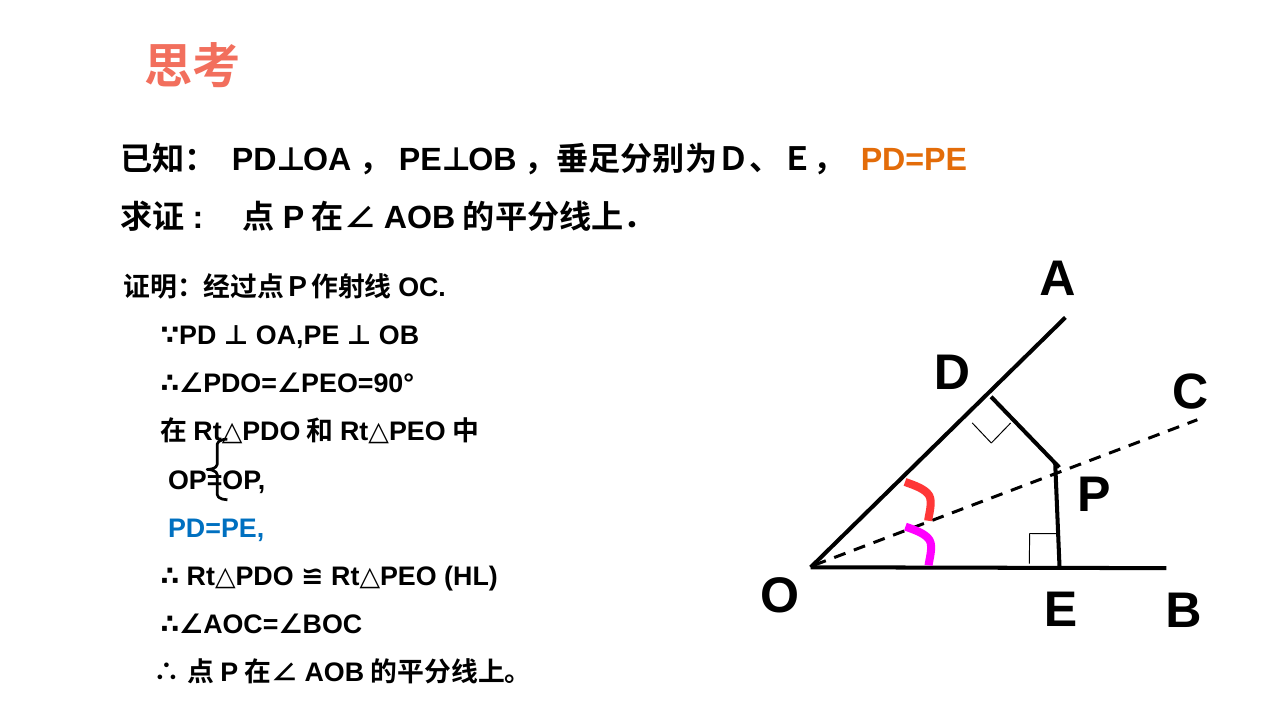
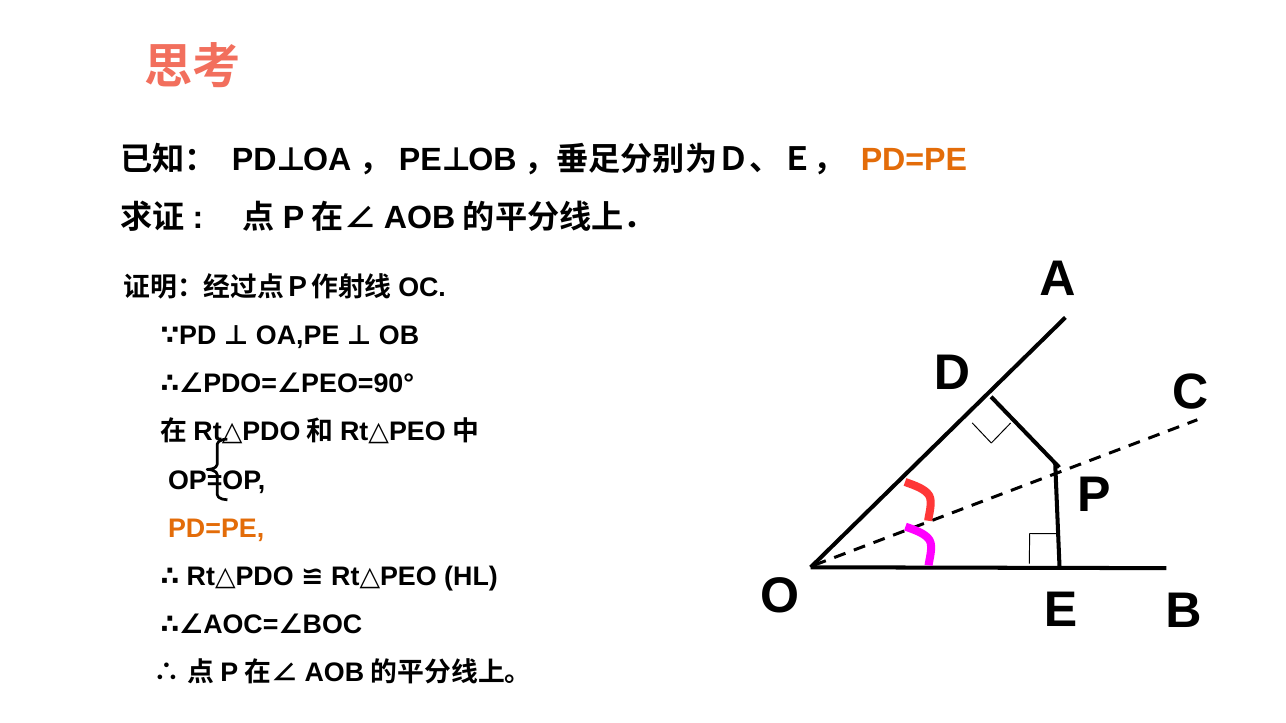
PD=PE colour: blue -> orange (216, 529)
